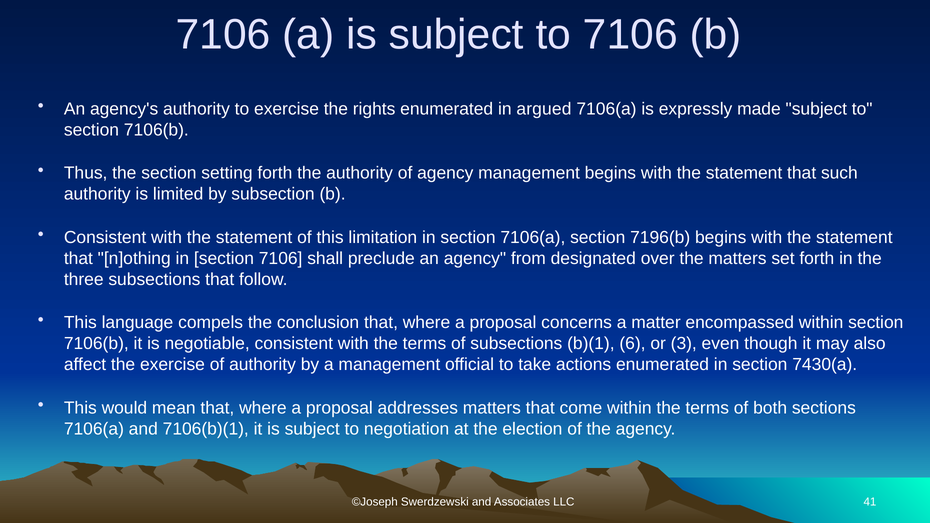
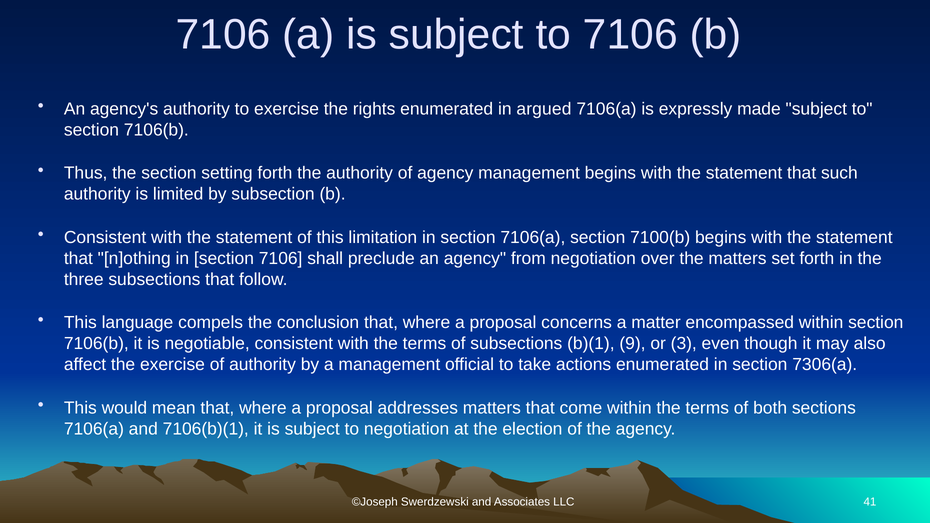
7196(b: 7196(b -> 7100(b (660, 238)
from designated: designated -> negotiation (593, 258)
6: 6 -> 9 (632, 344)
7430(a: 7430(a -> 7306(a (825, 365)
